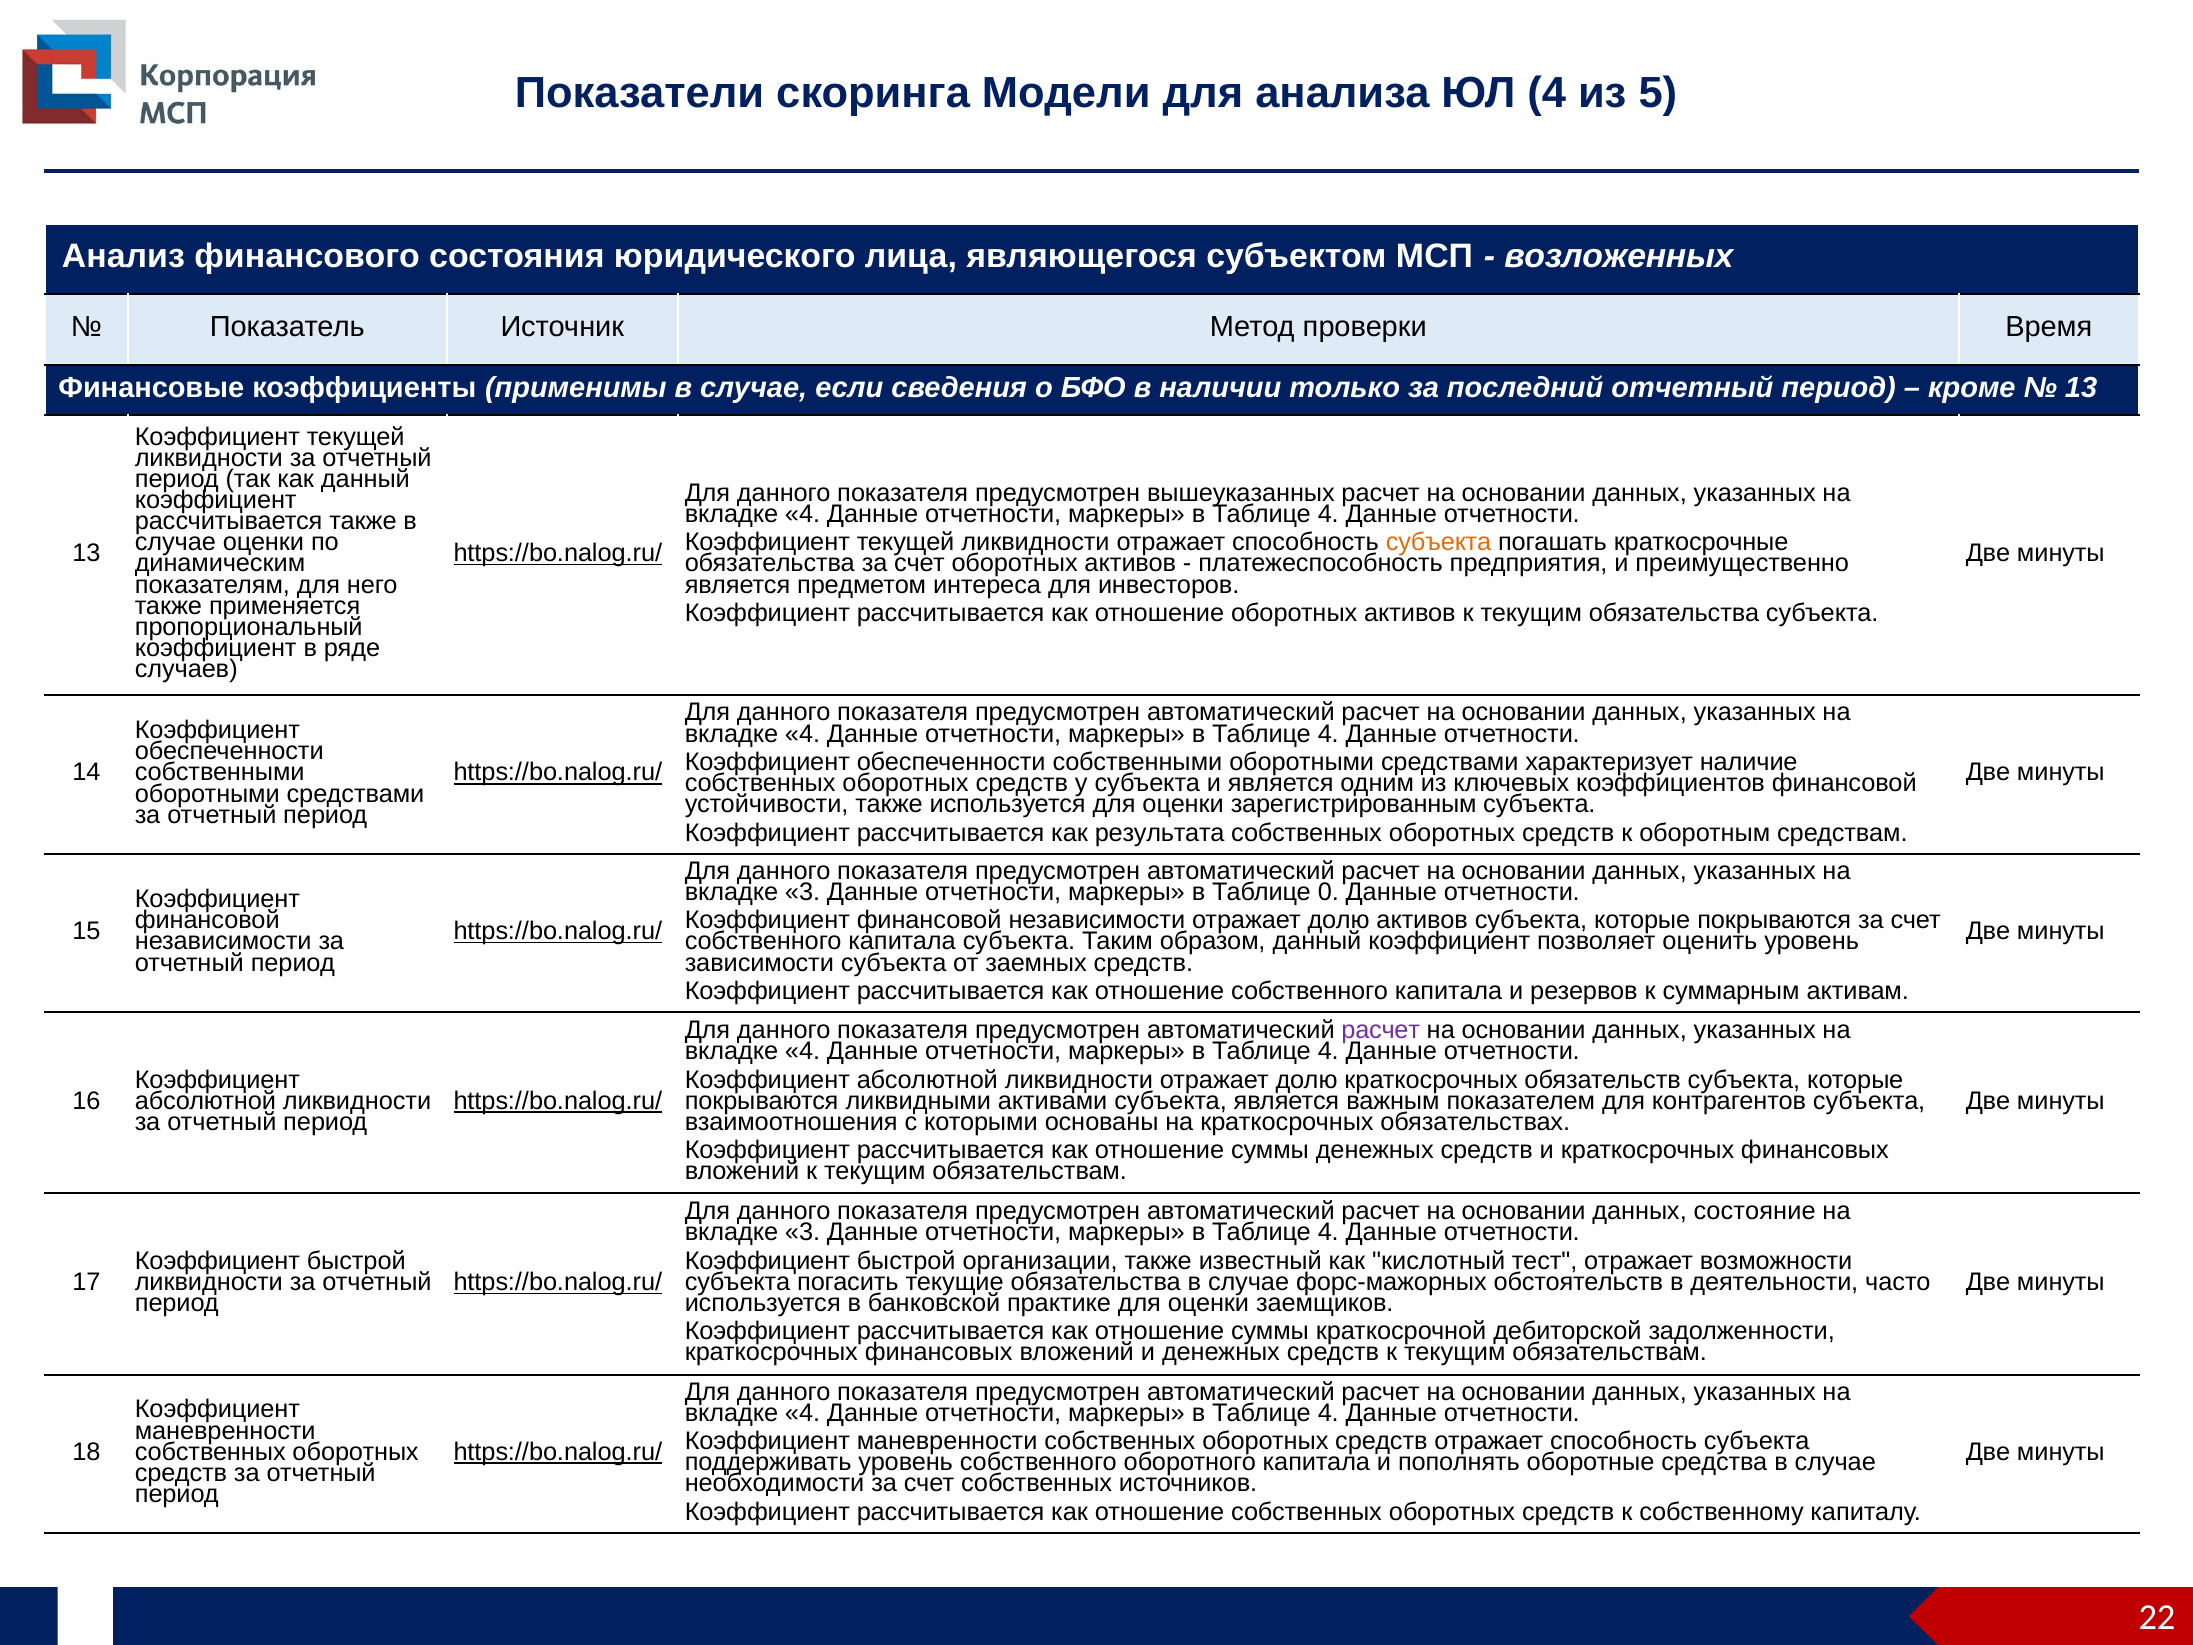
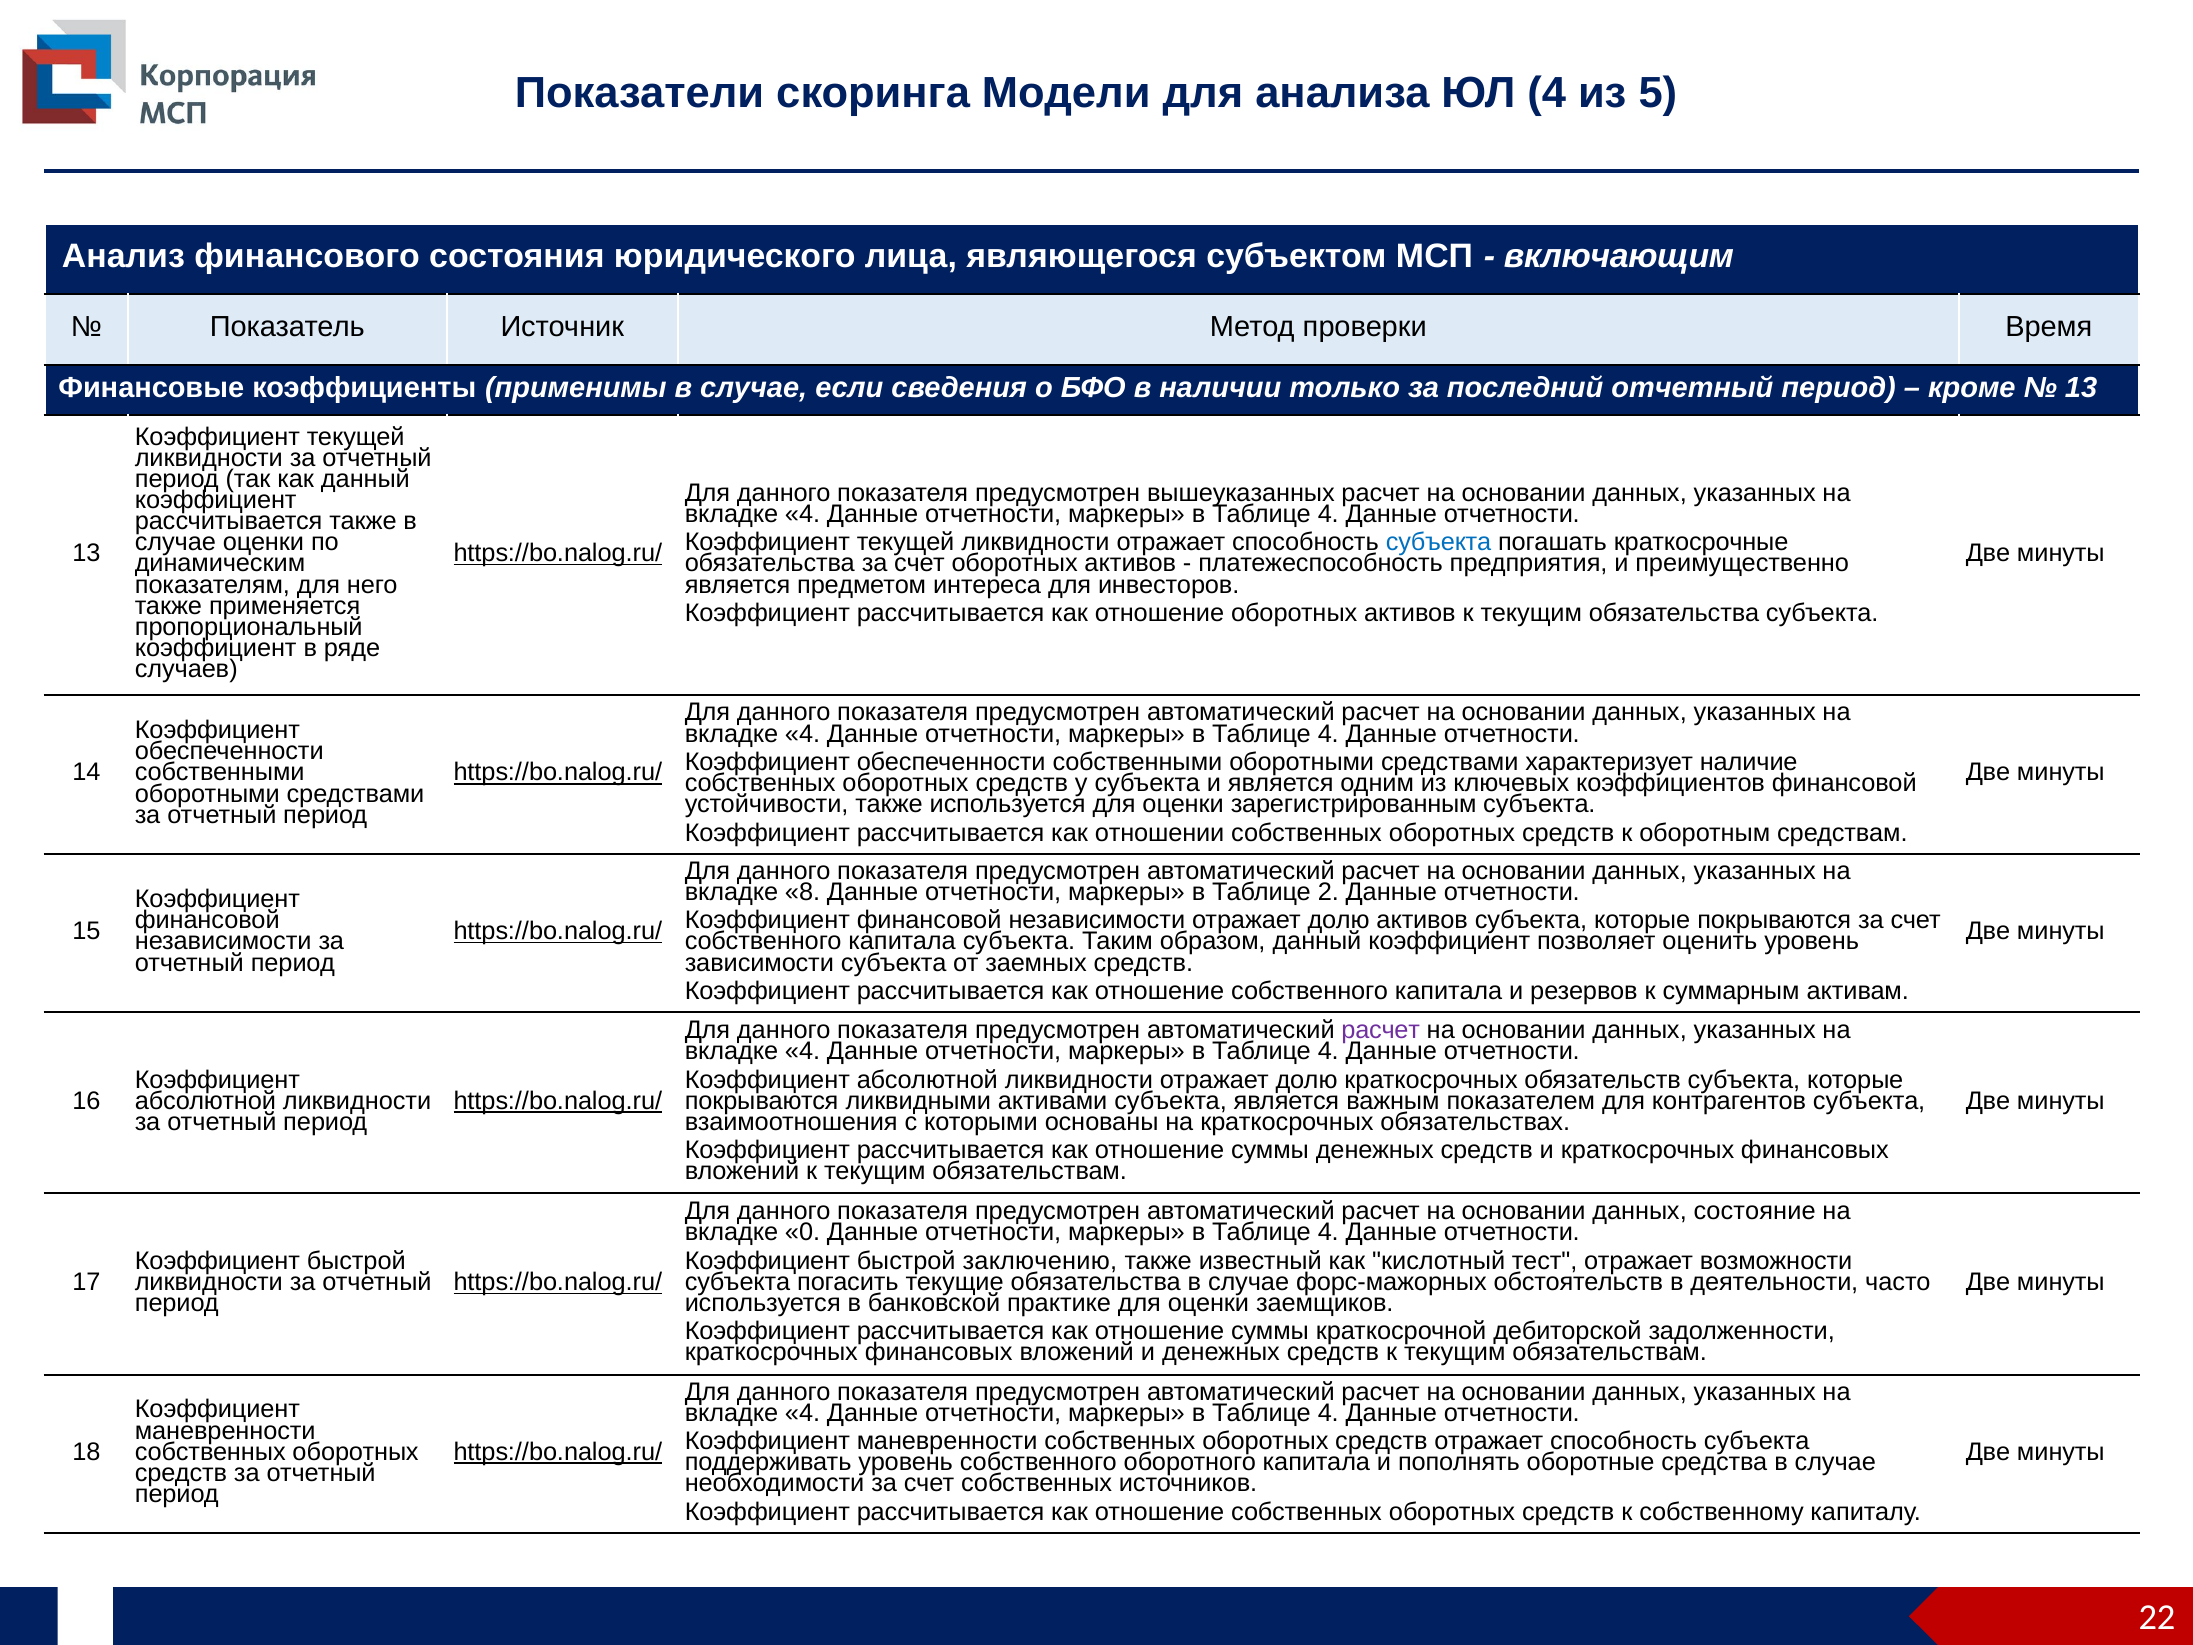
возложенных: возложенных -> включающим (1619, 256)
субъекта colour: orange -> blue (1439, 542)
результата: результата -> отношении (1160, 833)
3: 3 -> 8 (803, 892)
0: 0 -> 2 (1328, 892)
3: 3 -> 0 (803, 1232)
организации: организации -> заключению (1040, 1261)
